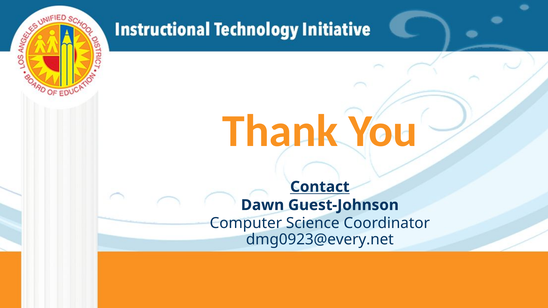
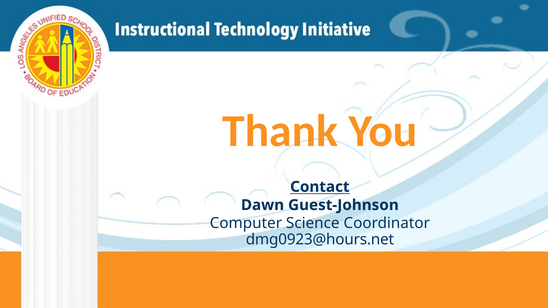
dmg0923@every.net: dmg0923@every.net -> dmg0923@hours.net (320, 240)
